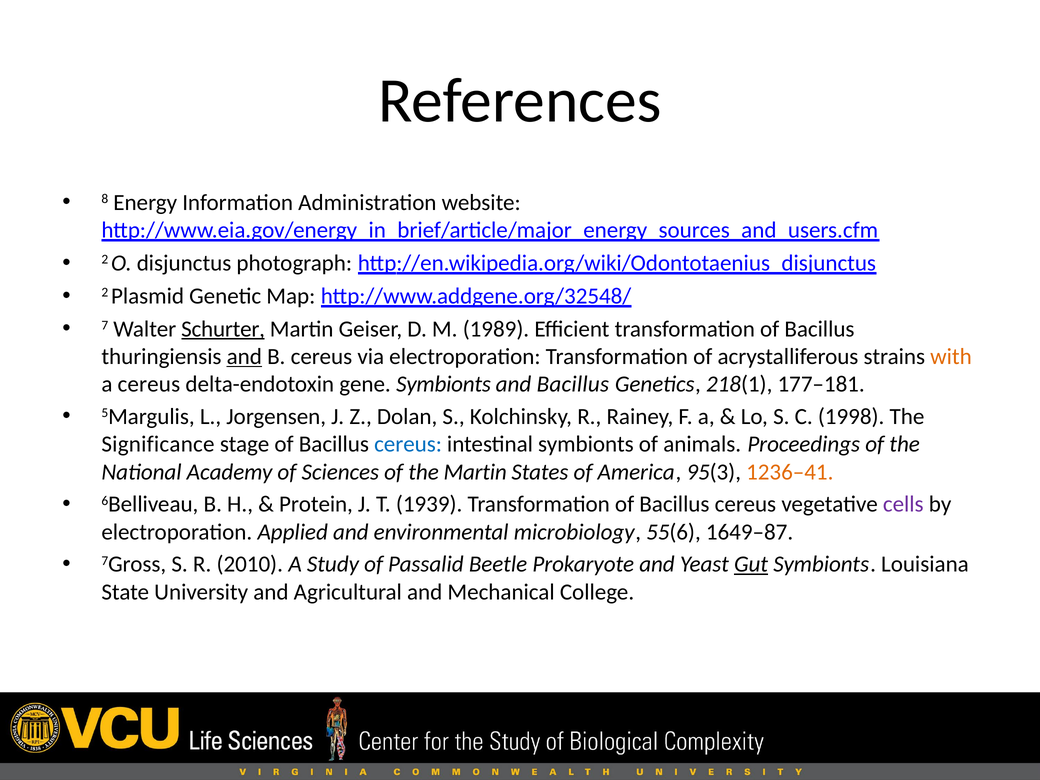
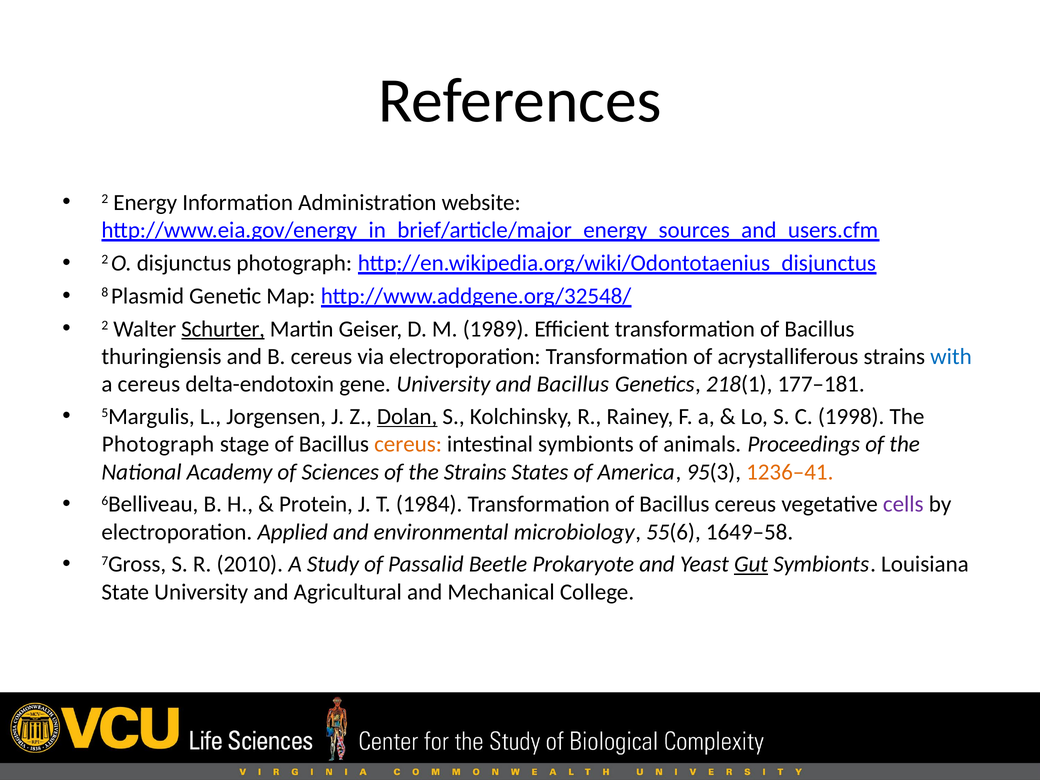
8: 8 -> 2 (105, 199)
2: 2 -> 8 (105, 292)
7: 7 -> 2 (105, 325)
and underline: present -> none (244, 357)
with colour: orange -> blue (951, 357)
gene Symbionts: Symbionts -> University (443, 384)
Dolan underline: none -> present (407, 417)
Significance: Significance -> Photograph (158, 444)
cereus colour: blue -> orange (408, 444)
the Martin: Martin -> Strains (475, 472)
1939: 1939 -> 1984 (429, 504)
1649–87: 1649–87 -> 1649–58 (750, 532)
